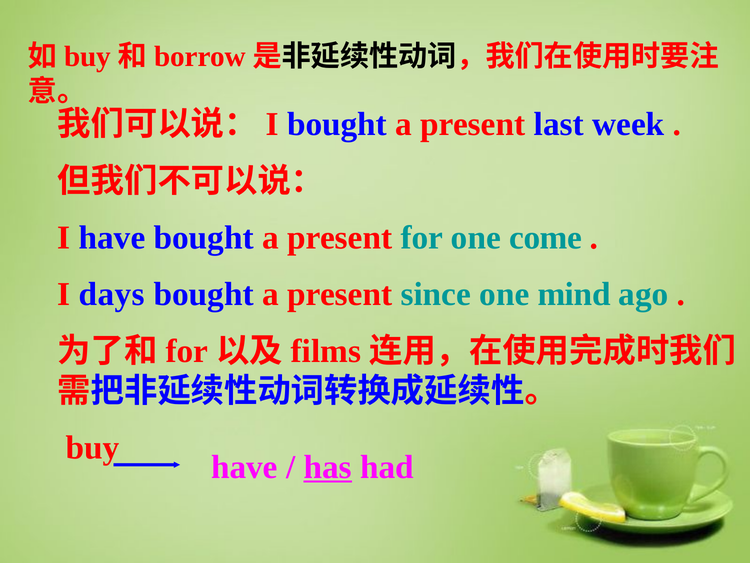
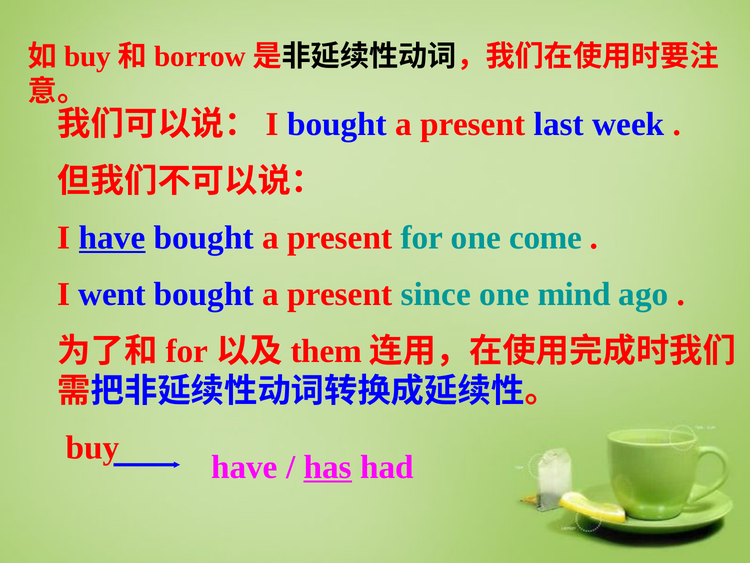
have underline: none -> present (112, 238)
days: days -> went (112, 294)
films: films -> them (326, 351)
